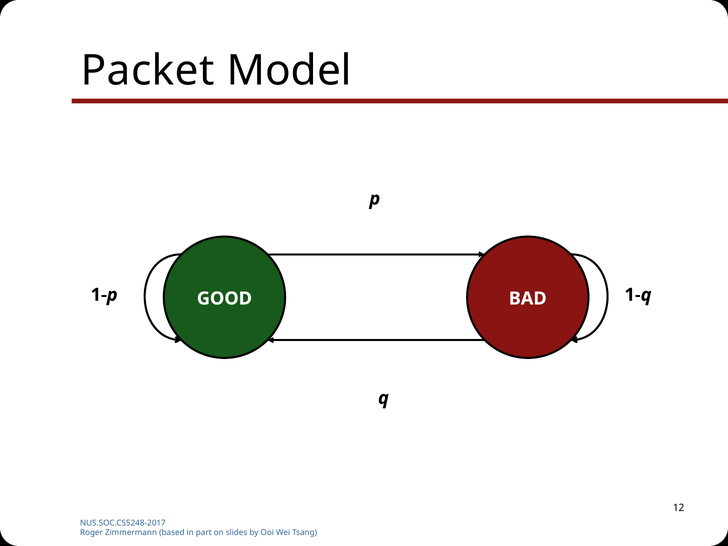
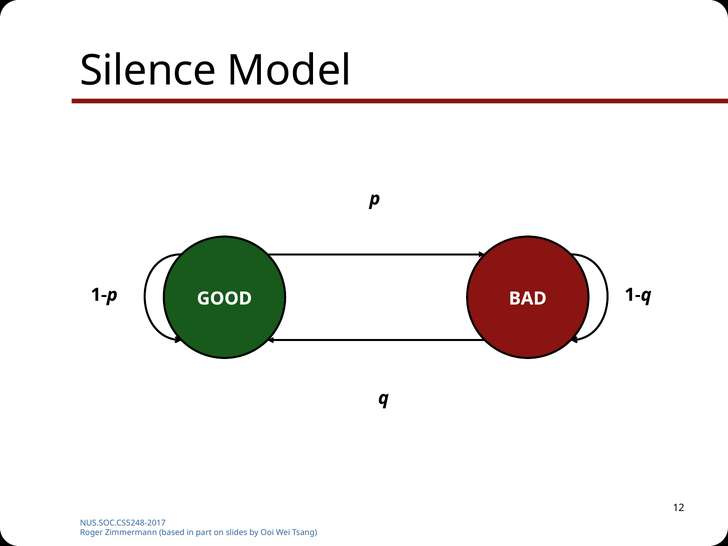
Packet: Packet -> Silence (148, 71)
